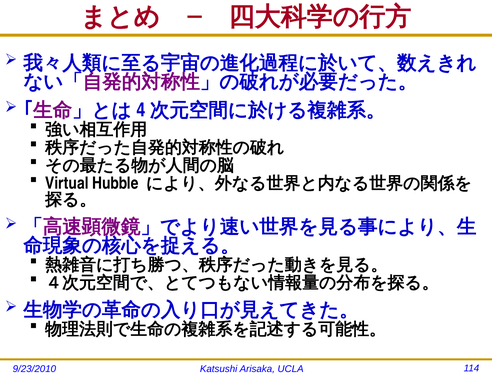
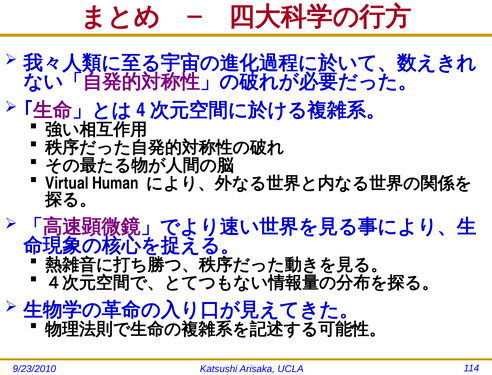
Hubble: Hubble -> Human (115, 183)
